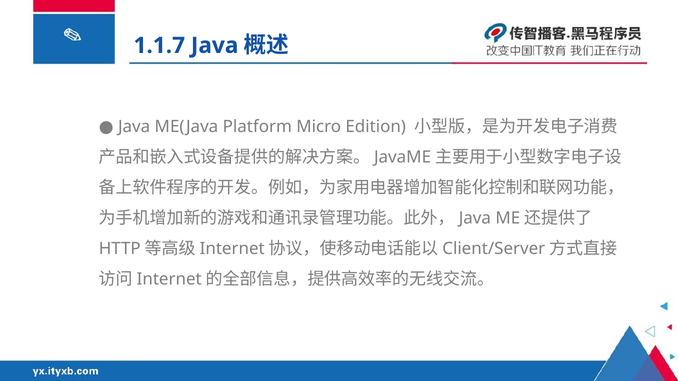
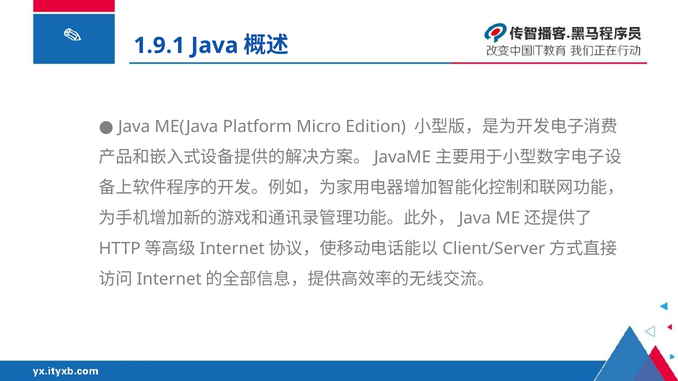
1.1.7: 1.1.7 -> 1.9.1 (159, 46)
